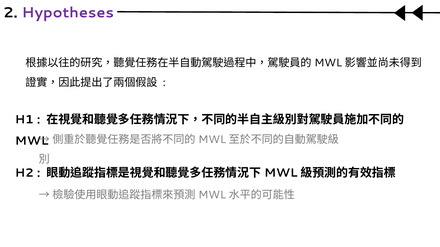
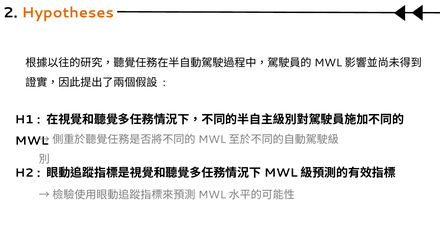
Hypotheses colour: purple -> orange (68, 13)
